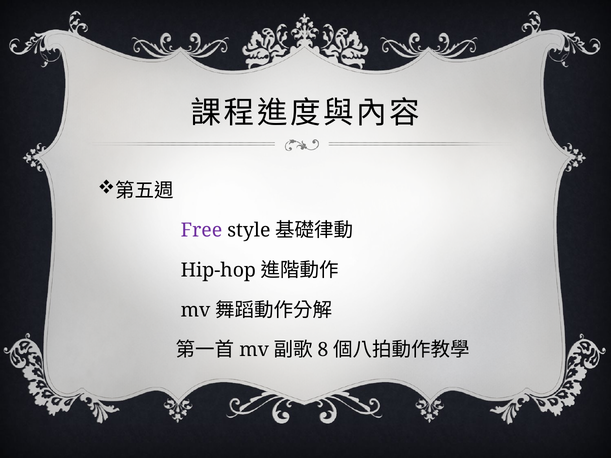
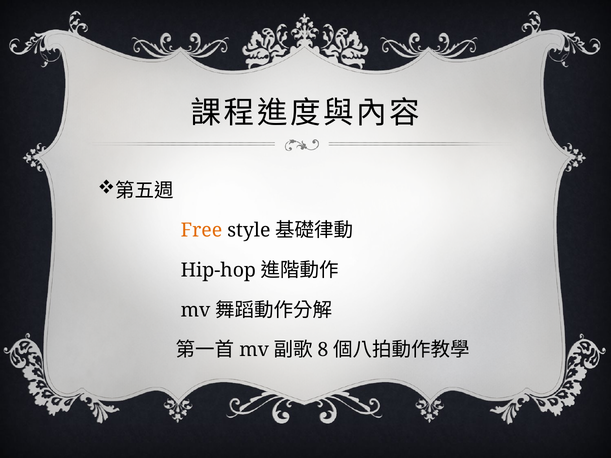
Free colour: purple -> orange (201, 231)
